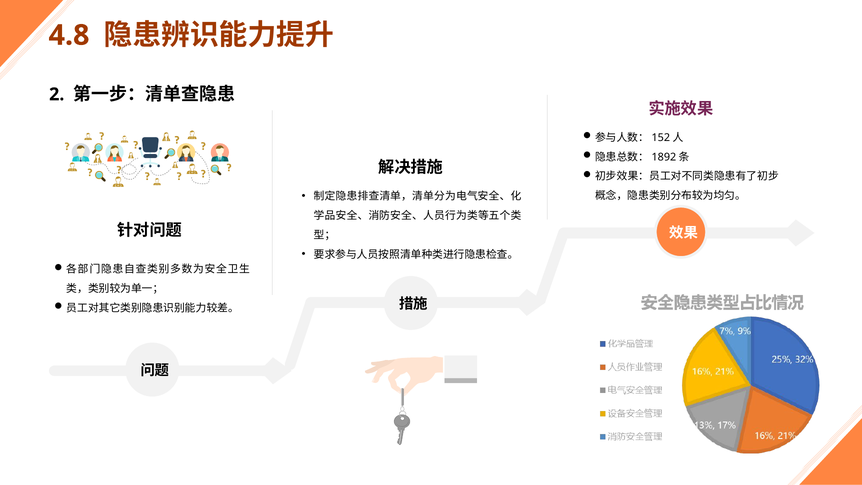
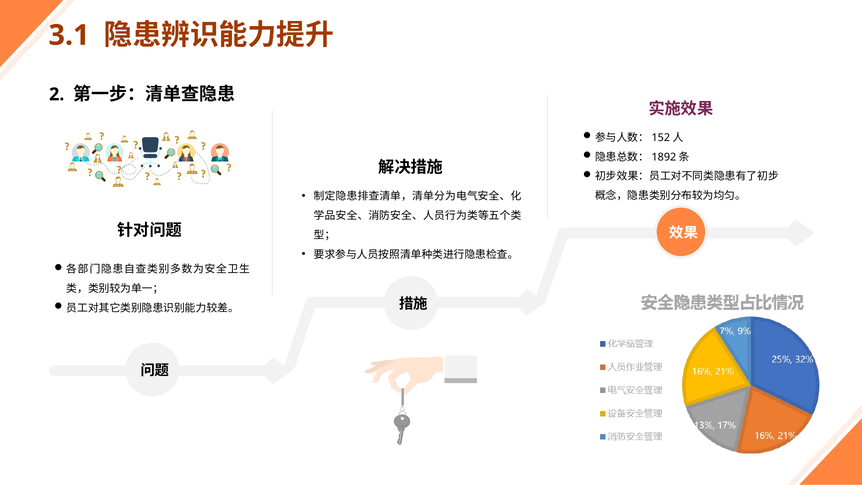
4.8: 4.8 -> 3.1 (69, 35)
